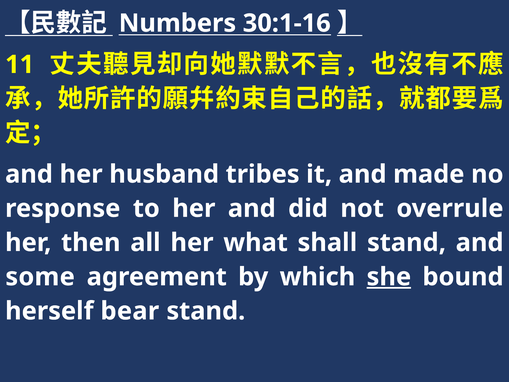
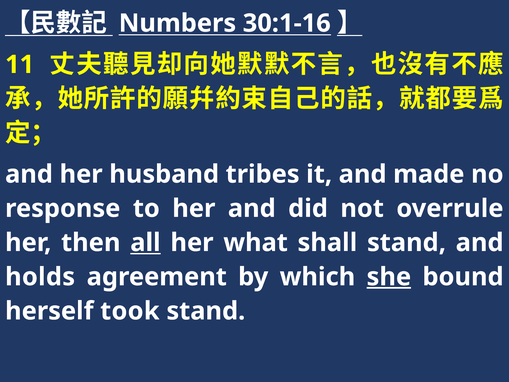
all underline: none -> present (145, 243)
some: some -> holds (40, 277)
bear: bear -> took (130, 311)
